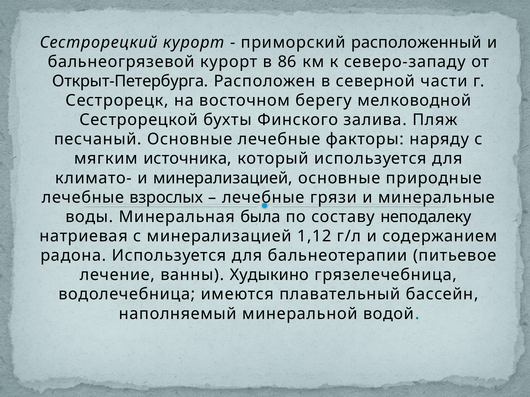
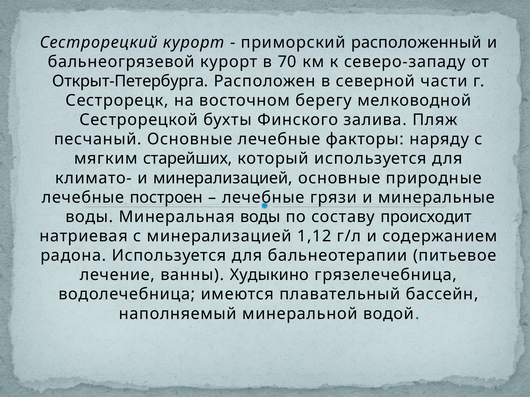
86: 86 -> 70 (287, 62)
источника: источника -> старейших (188, 159)
взрослых: взрослых -> построен (166, 198)
Минеральная была: была -> воды (260, 217)
неподалеку: неподалеку -> происходит (426, 217)
